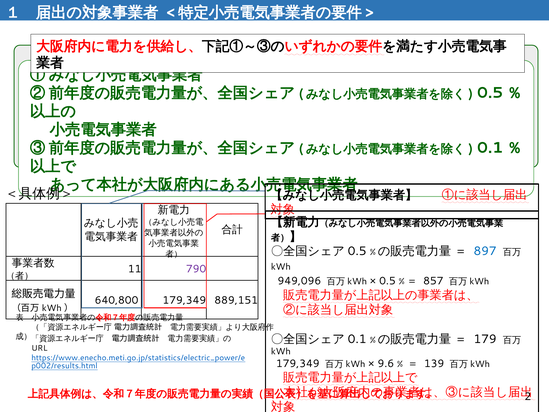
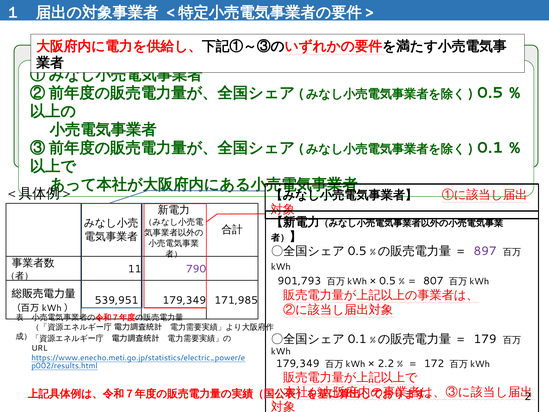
897 colour: blue -> purple (485, 251)
949,096: 949,096 -> 901,793 (299, 281)
857: 857 -> 807 (433, 281)
640,800: 640,800 -> 539,951 (117, 300)
889,151: 889,151 -> 171,985 (236, 300)
9.6: 9.6 -> 2.2 (386, 363)
139: 139 -> 172 (434, 363)
